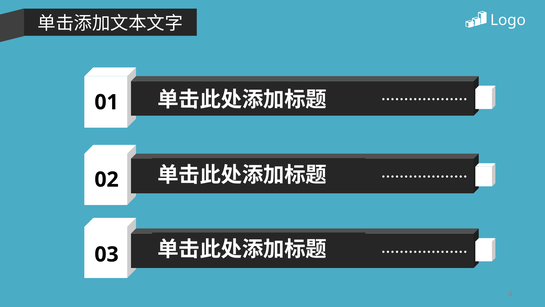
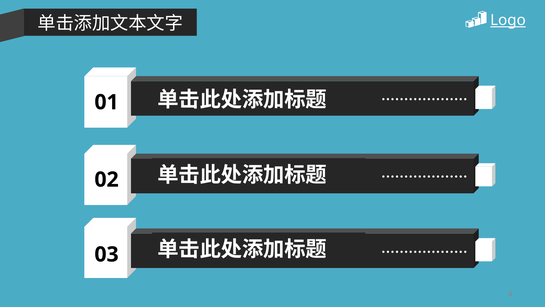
Logo underline: none -> present (508, 20)
